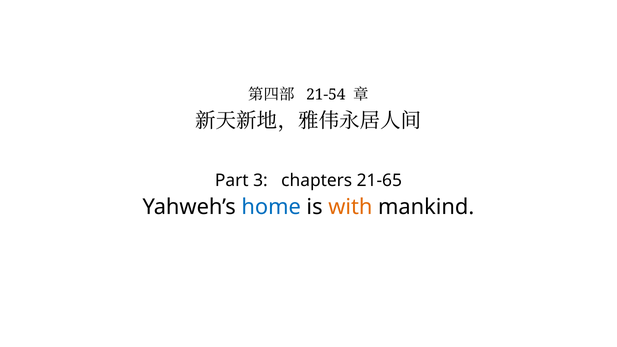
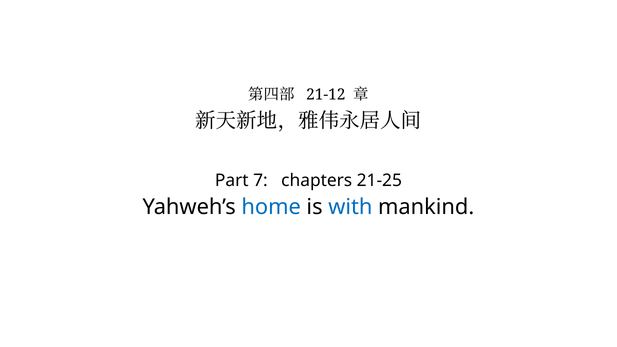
21-54: 21-54 -> 21-12 (326, 95)
3: 3 -> 7 (260, 180)
21-65: 21-65 -> 21-25 (379, 180)
with colour: orange -> blue (350, 207)
